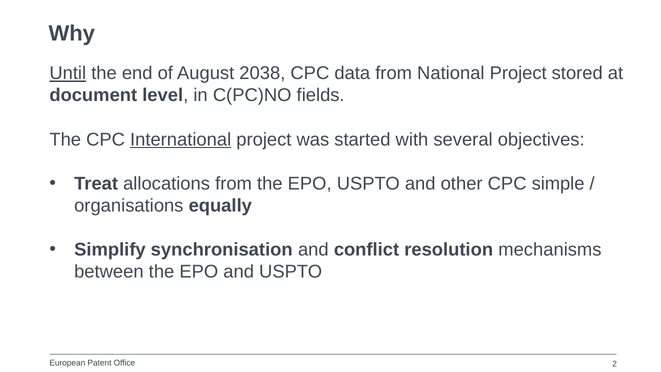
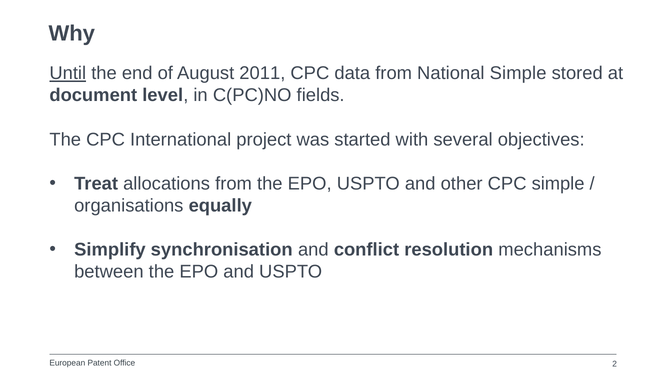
2038: 2038 -> 2011 (262, 73)
National Project: Project -> Simple (518, 73)
International underline: present -> none (181, 139)
